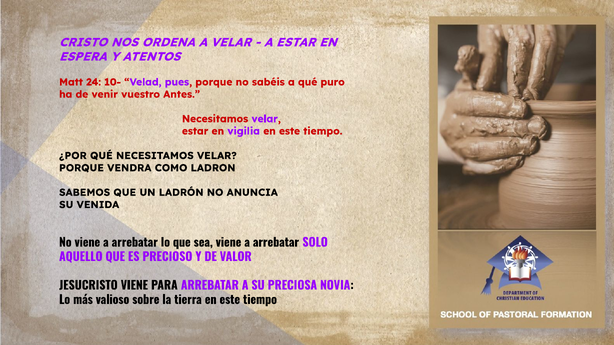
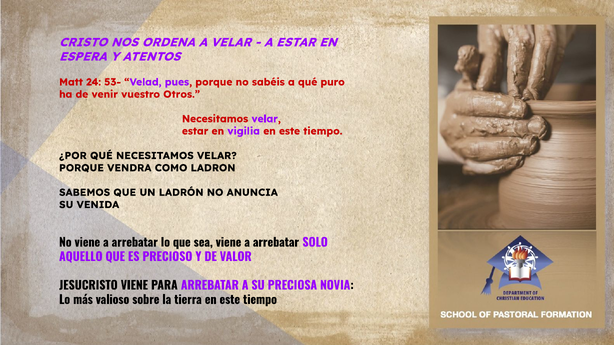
10-: 10- -> 53- (113, 82)
Antes: Antes -> Otros (182, 94)
